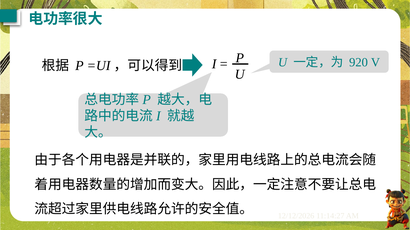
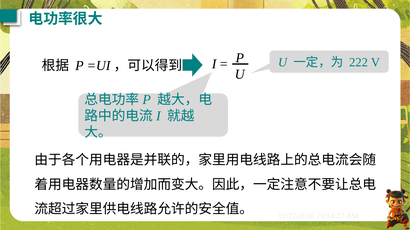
920: 920 -> 222 (359, 63)
